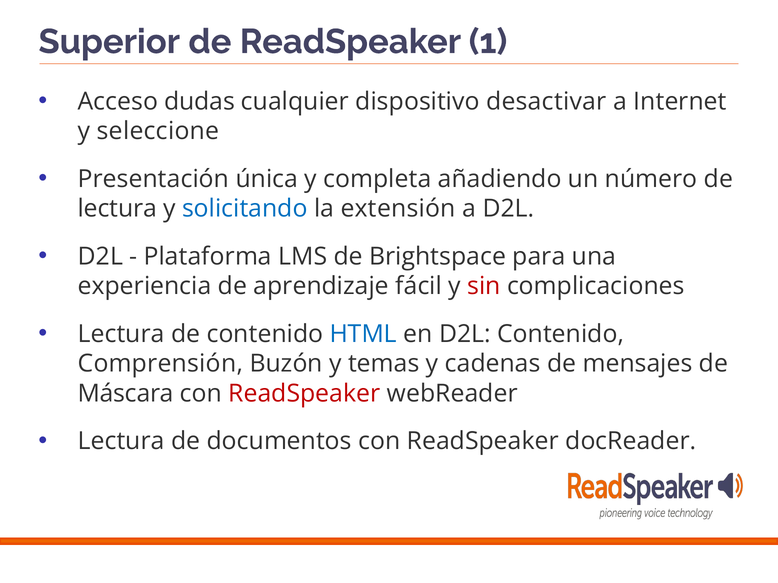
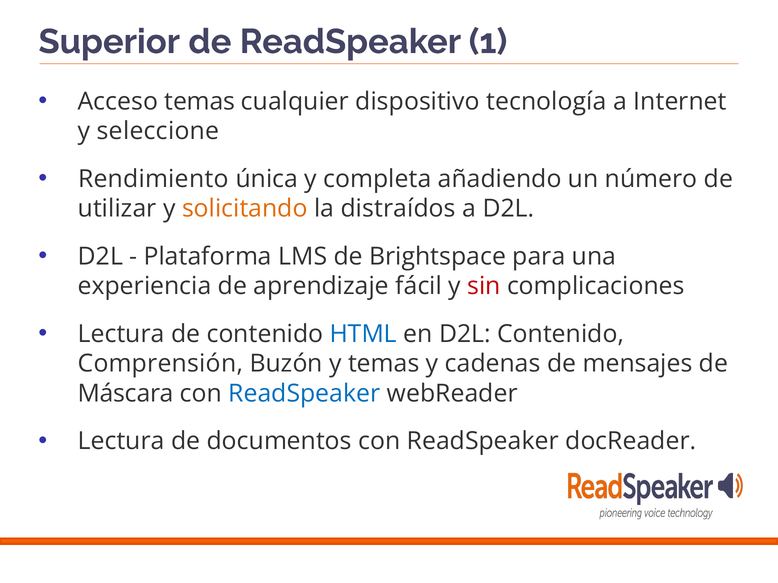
Acceso dudas: dudas -> temas (200, 102)
desactivar: desactivar -> tecnología (546, 102)
Presentación: Presentación -> Rendimiento (153, 179)
lectura: lectura -> utilizar (117, 209)
solicitando colour: blue -> orange (245, 209)
extensión: extensión -> distraídos (398, 209)
ReadSpeaker colour: red -> blue (304, 394)
